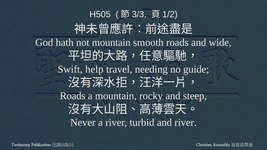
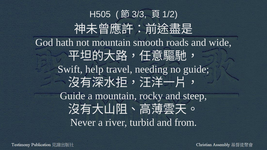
Roads: Roads -> Guide (73, 96)
and river: river -> from (186, 123)
